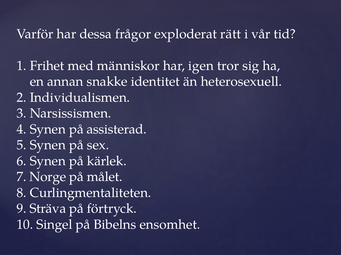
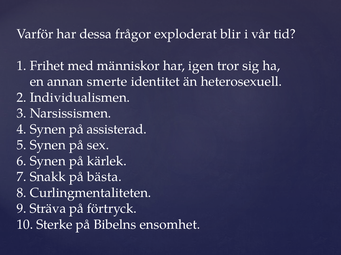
rätt: rätt -> blir (231, 34)
snakke: snakke -> smerte (107, 82)
Norge: Norge -> Snakk (48, 177)
målet: målet -> bästa (104, 177)
Singel: Singel -> Sterke (54, 225)
